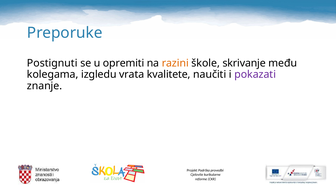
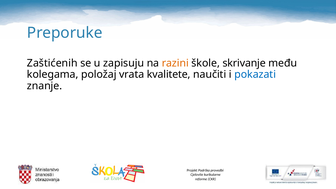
Postignuti: Postignuti -> Zaštićenih (52, 63)
opremiti: opremiti -> zapisuju (124, 63)
izgledu: izgledu -> položaj (99, 74)
pokazati colour: purple -> blue (255, 74)
